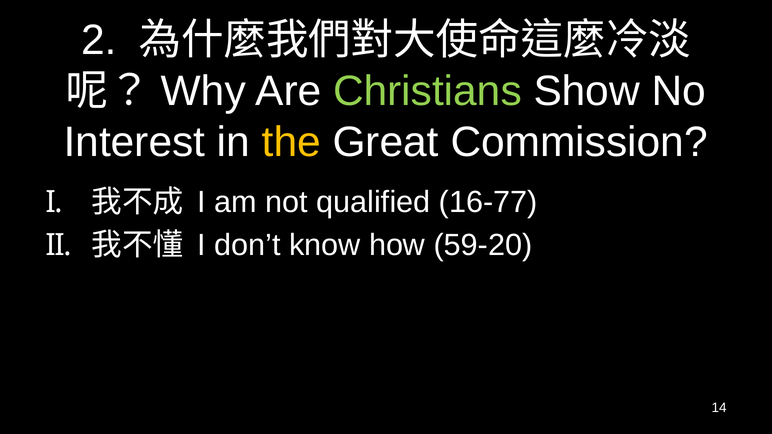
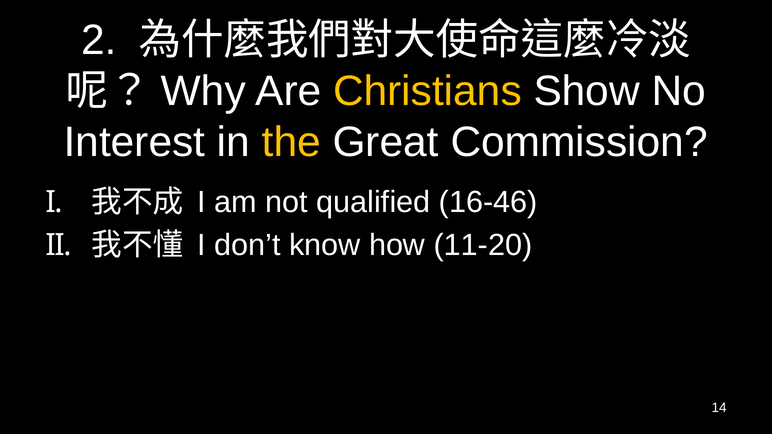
Christians colour: light green -> yellow (427, 91)
16-77: 16-77 -> 16-46 (488, 202)
59-20: 59-20 -> 11-20 (483, 245)
